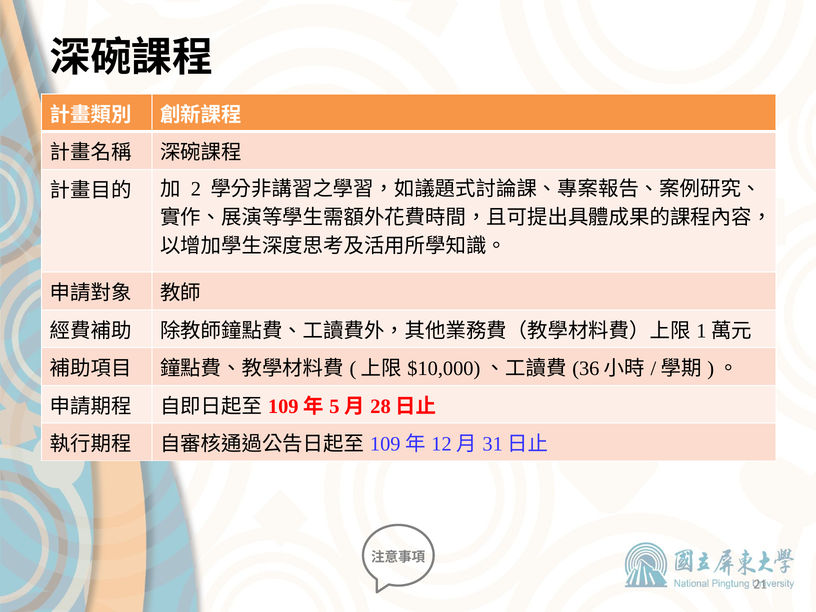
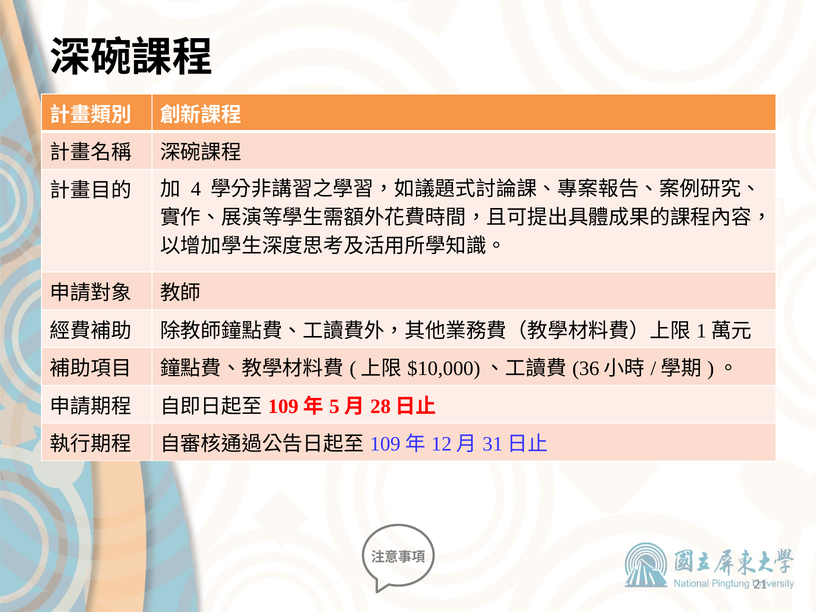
2: 2 -> 4 (196, 189)
